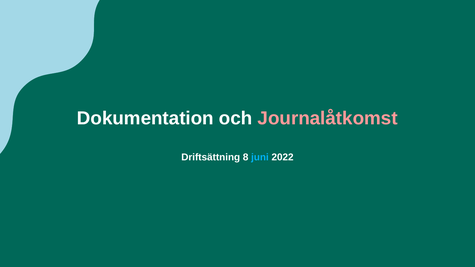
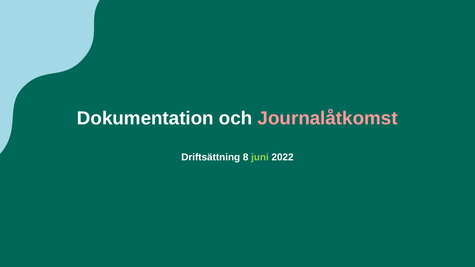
juni colour: light blue -> light green (260, 157)
